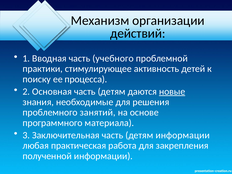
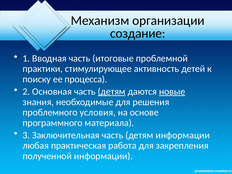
действий: действий -> создание (138, 33)
учебного: учебного -> итоговые (113, 58)
детям underline: none -> present (112, 92)
занятий: занятий -> условия (98, 112)
